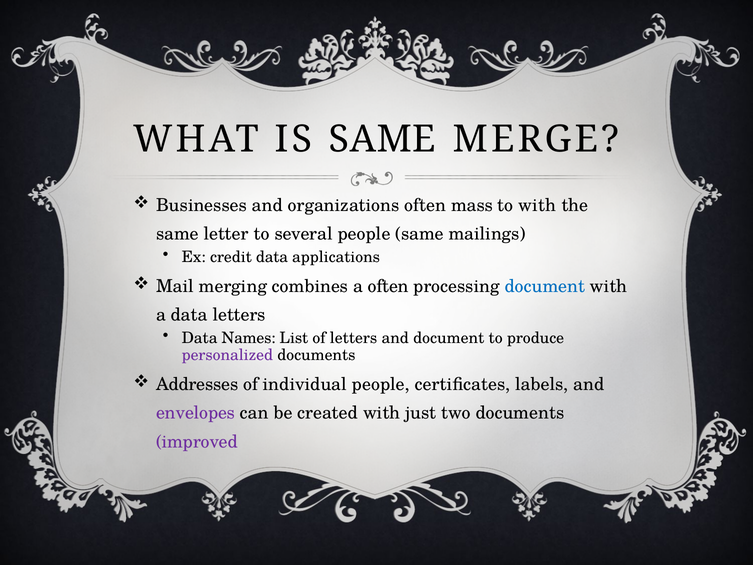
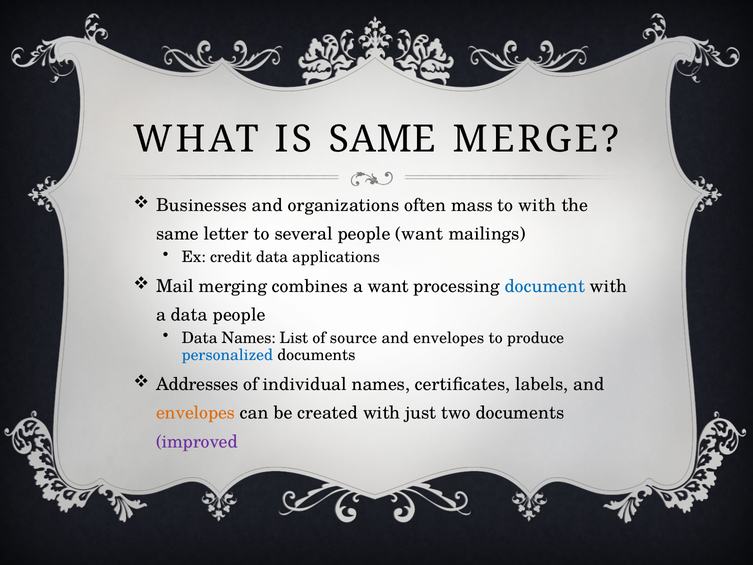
people same: same -> want (419, 234)
a often: often -> want (388, 286)
data letters: letters -> people (239, 315)
of letters: letters -> source (353, 338)
document: document -> envelopes (449, 338)
personalized colour: purple -> blue (227, 355)
individual people: people -> names (381, 384)
envelopes colour: purple -> orange (196, 413)
